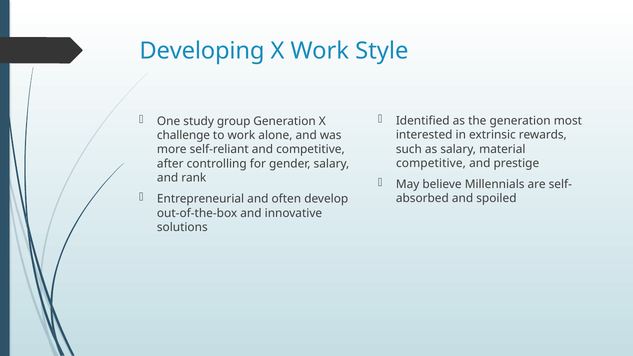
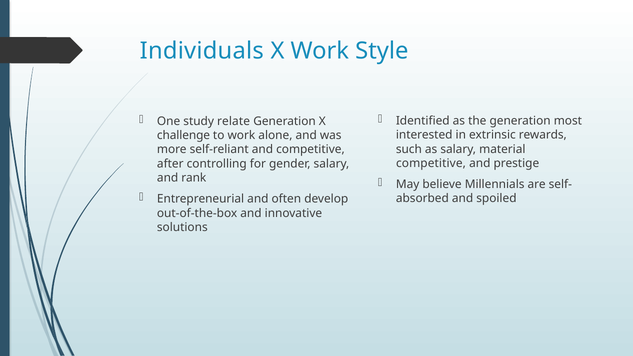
Developing: Developing -> Individuals (202, 51)
group: group -> relate (234, 121)
